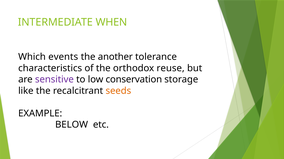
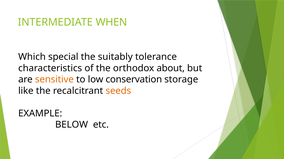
events: events -> special (63, 57)
another: another -> suitably (115, 57)
reuse: reuse -> about (171, 68)
sensitive colour: purple -> orange (54, 80)
